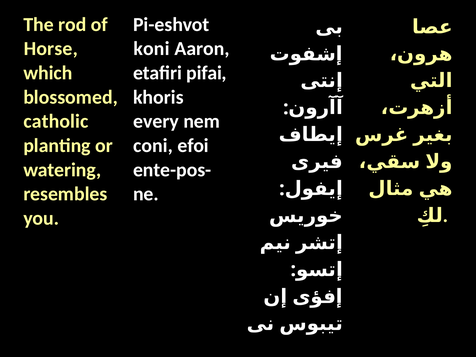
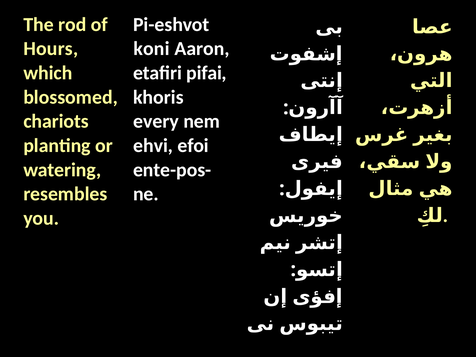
Horse: Horse -> Hours (51, 49)
catholic: catholic -> chariots (56, 121)
coni: coni -> ehvi (153, 146)
